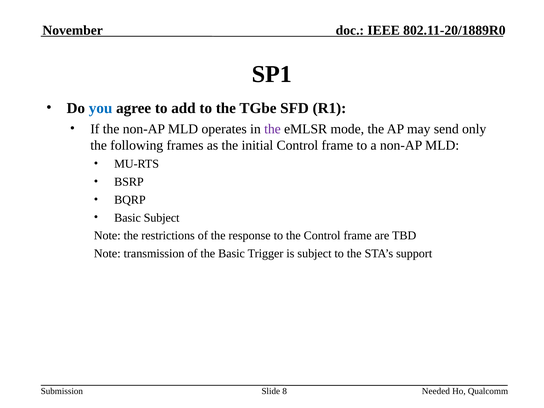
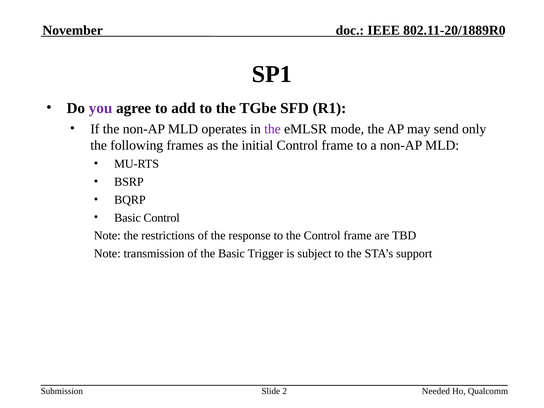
you colour: blue -> purple (101, 108)
Basic Subject: Subject -> Control (162, 218)
8: 8 -> 2 (285, 391)
